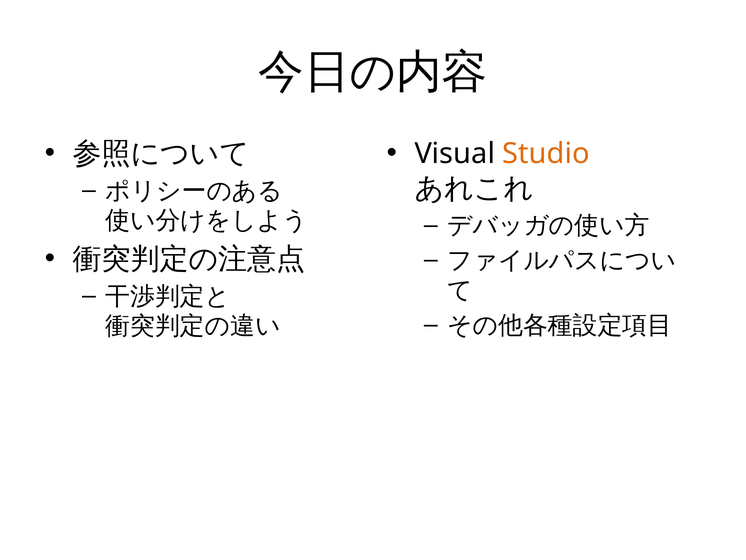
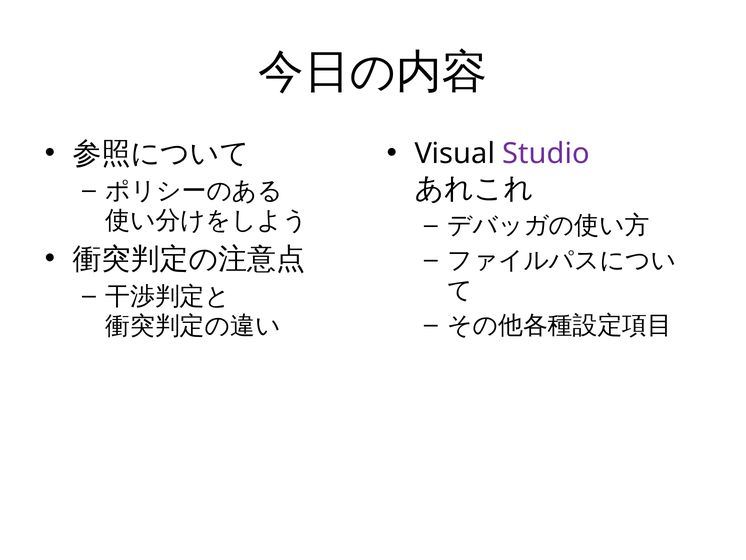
Studio colour: orange -> purple (546, 154)
